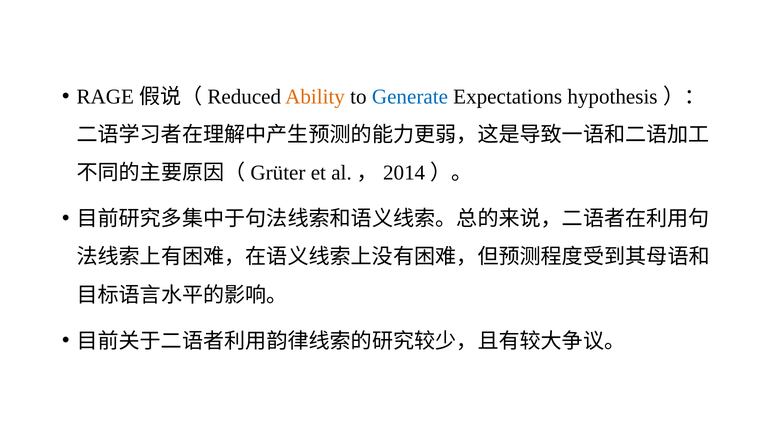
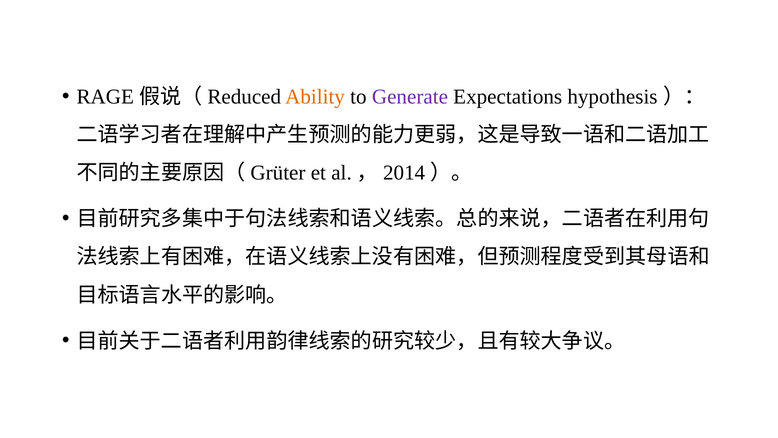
Generate colour: blue -> purple (410, 97)
